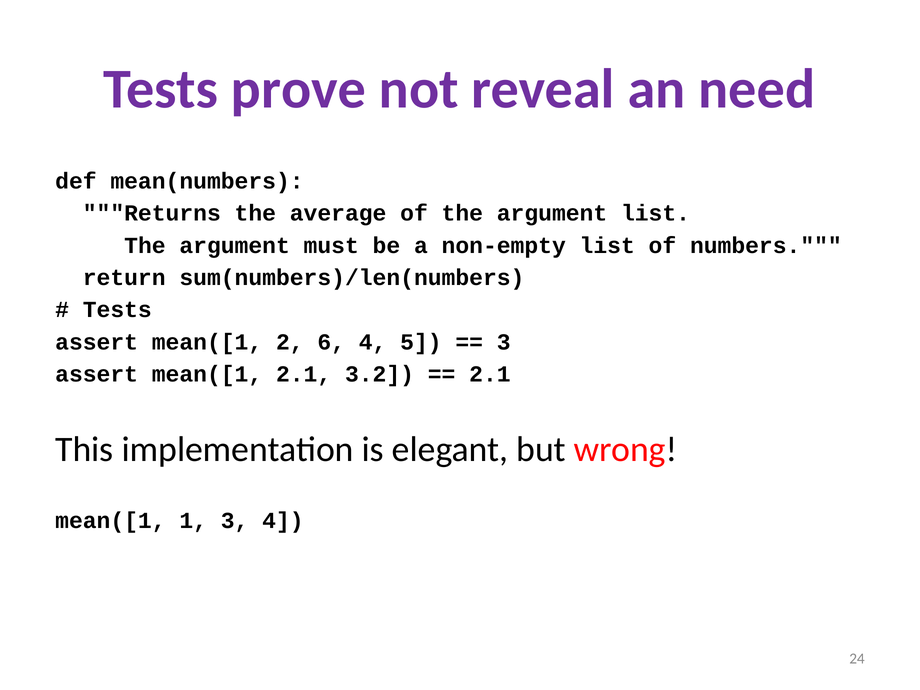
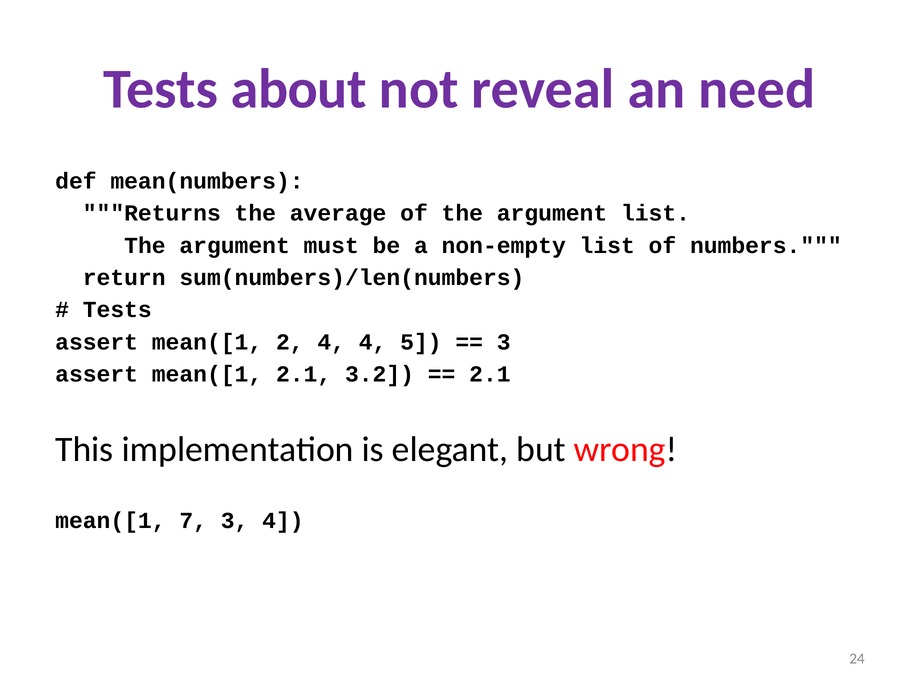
prove: prove -> about (299, 89)
2 6: 6 -> 4 (331, 342)
1: 1 -> 7 (193, 521)
